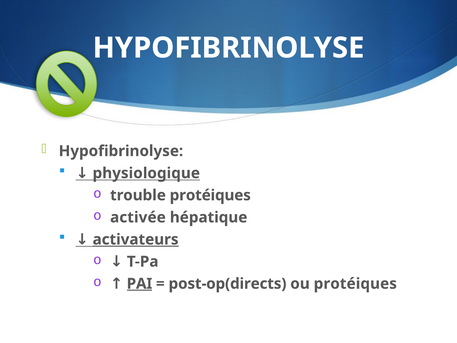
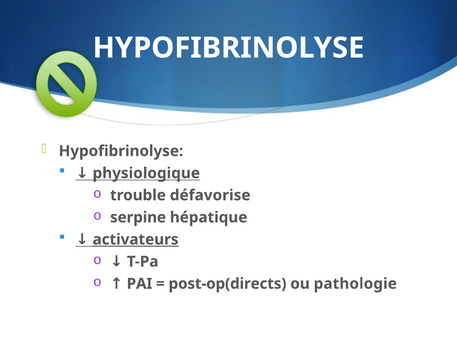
trouble protéiques: protéiques -> défavorise (210, 195)
activée: activée -> serpine (138, 217)
PAI underline: present -> none (139, 284)
ou protéiques: protéiques -> pathologie (355, 284)
